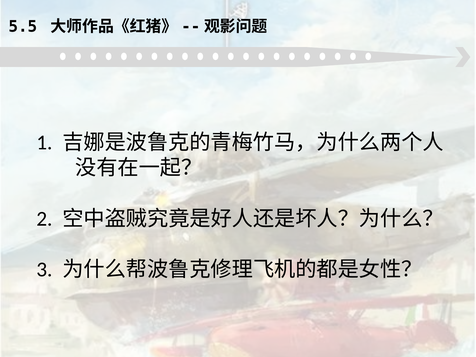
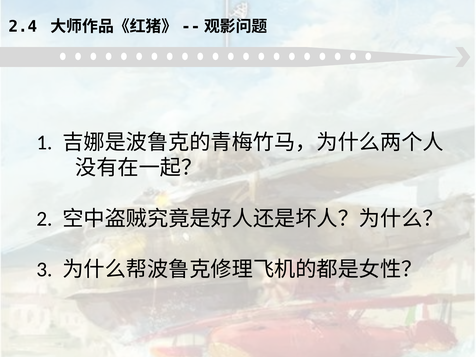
5.5: 5.5 -> 2.4 (23, 27)
